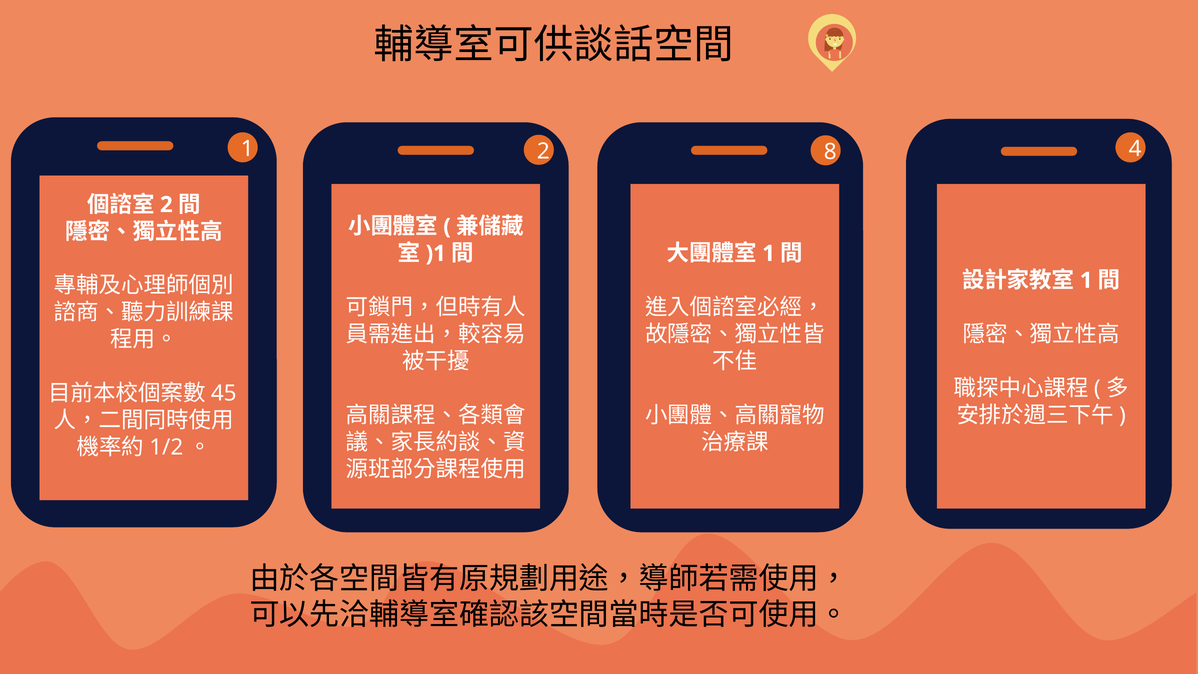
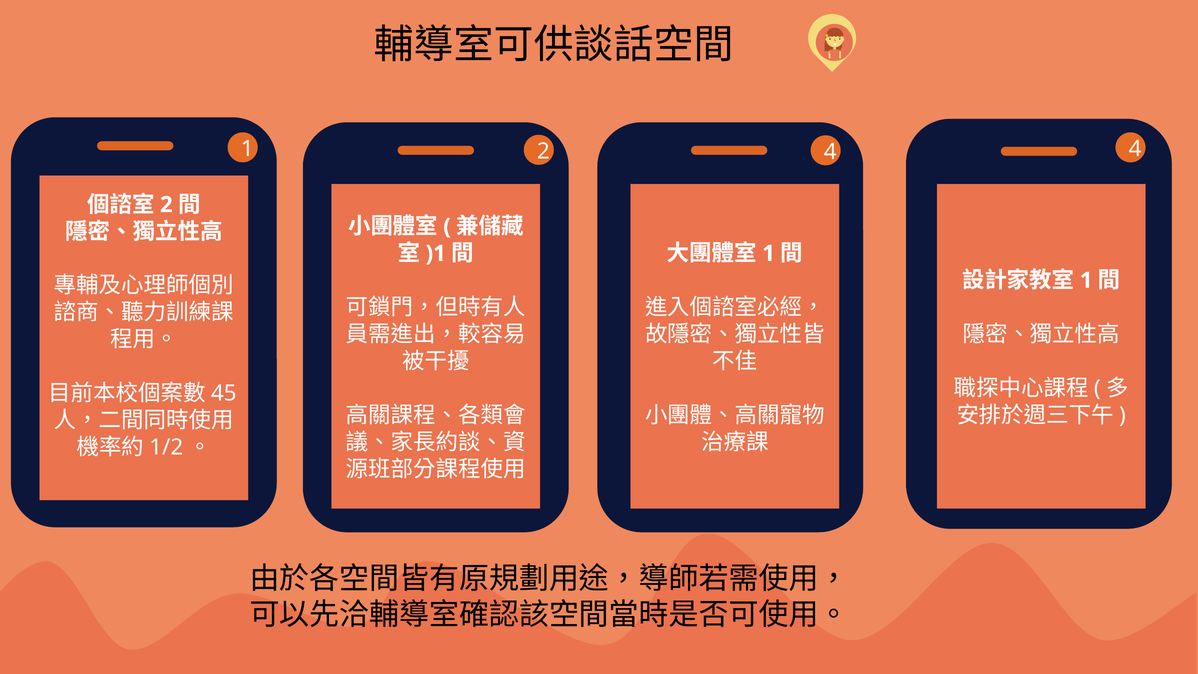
2 8: 8 -> 4 (830, 152)
